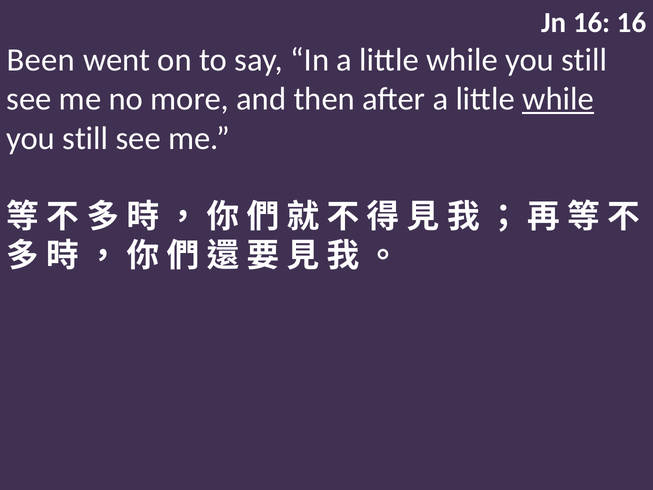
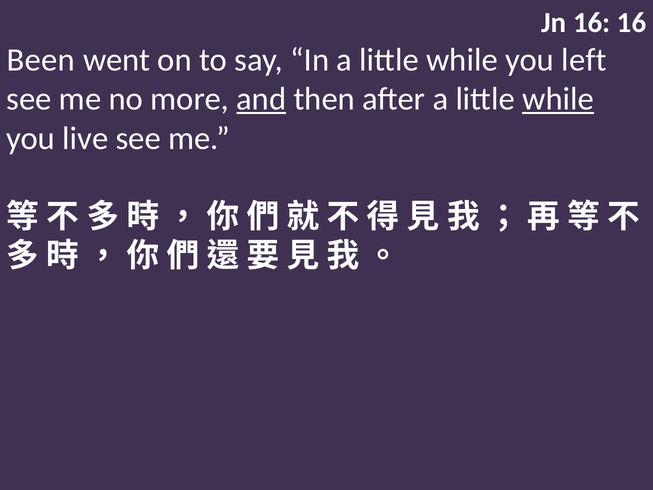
still: still -> left (584, 60)
and underline: none -> present (261, 99)
still: still -> live (85, 138)
